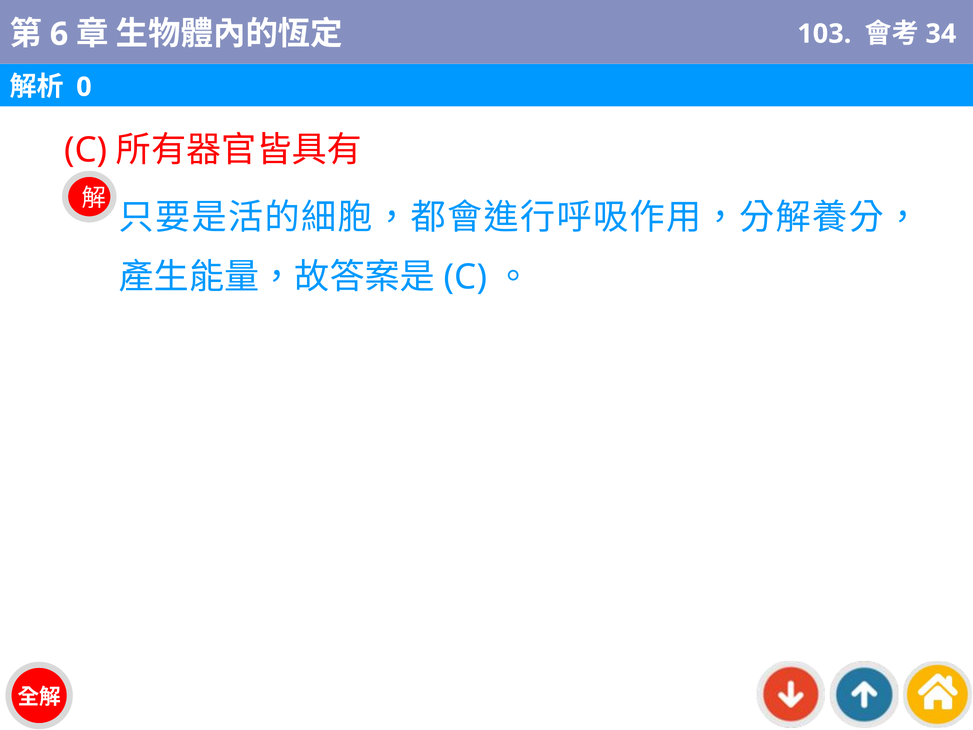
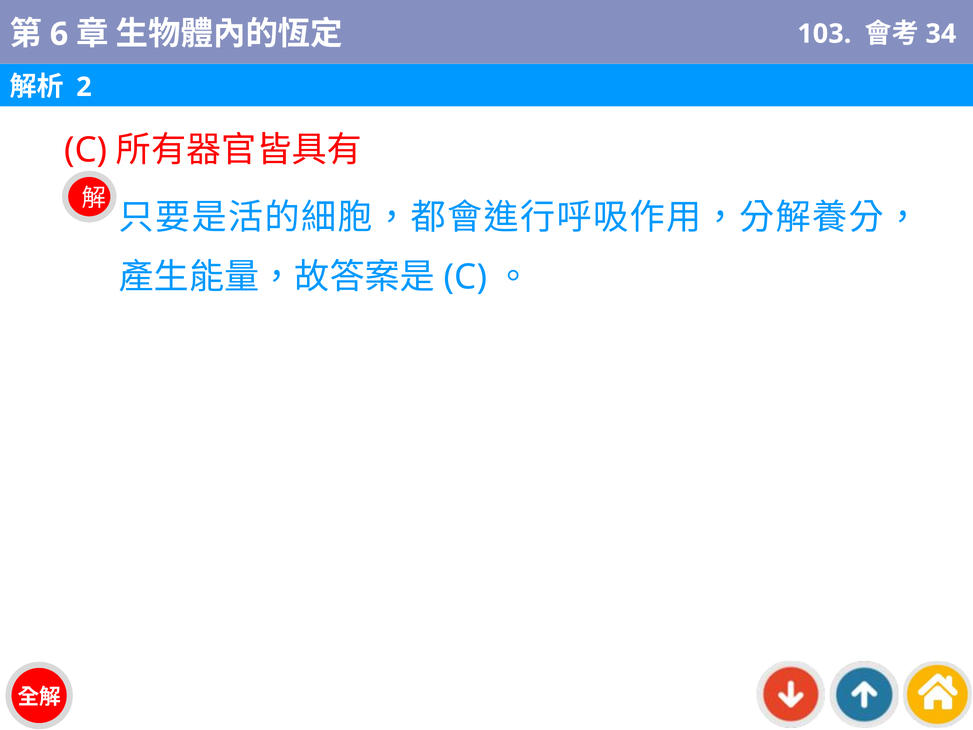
0: 0 -> 2 (84, 87)
